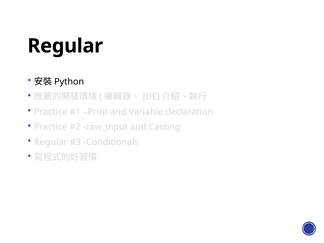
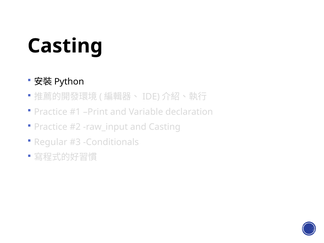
Regular: Regular -> Casting (65, 46)
